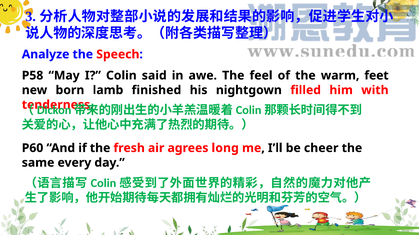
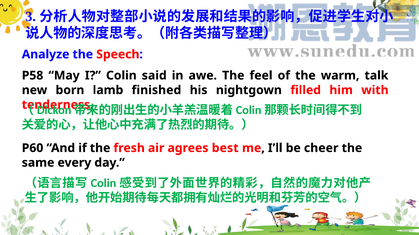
feet: feet -> talk (376, 76)
long: long -> best (225, 148)
